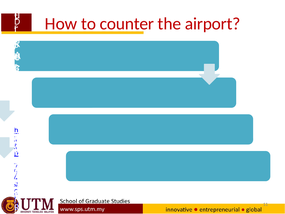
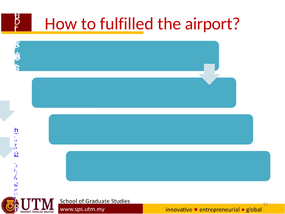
counter: counter -> fulfilled (127, 24)
